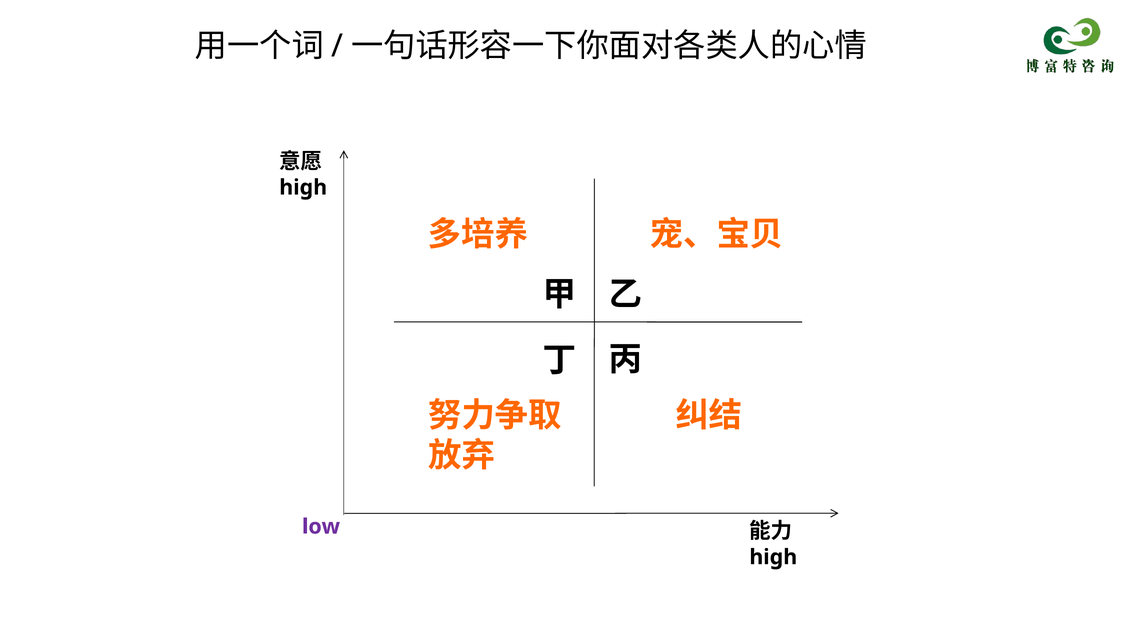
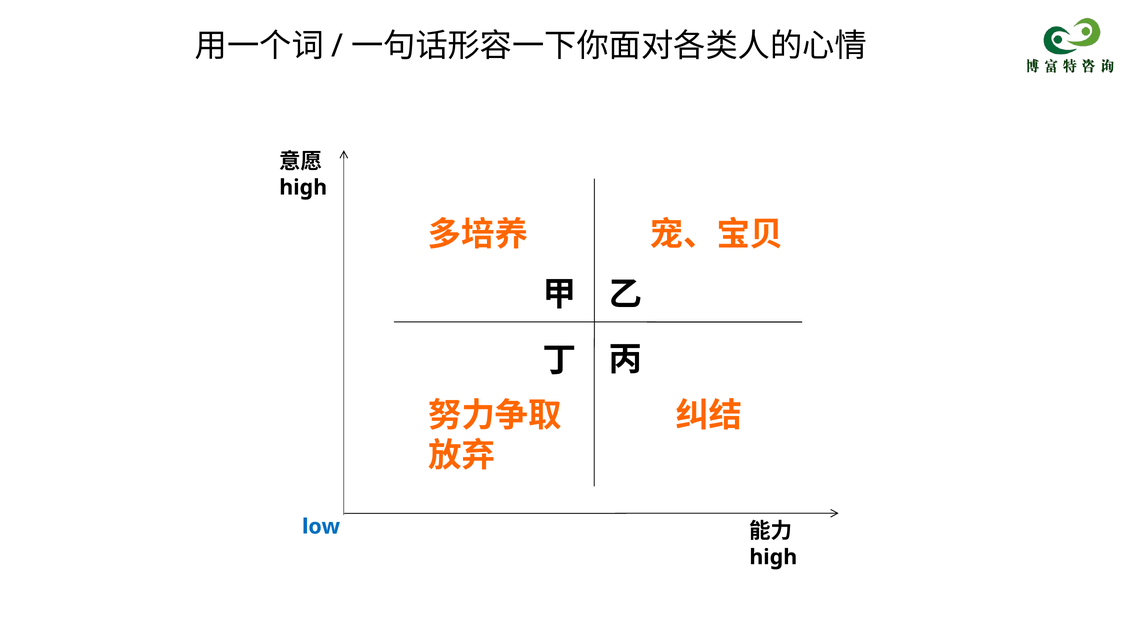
low colour: purple -> blue (321, 527)
